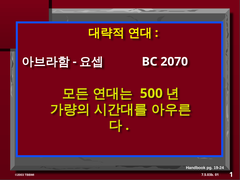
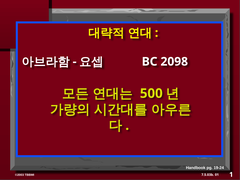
2070: 2070 -> 2098 (174, 62)
